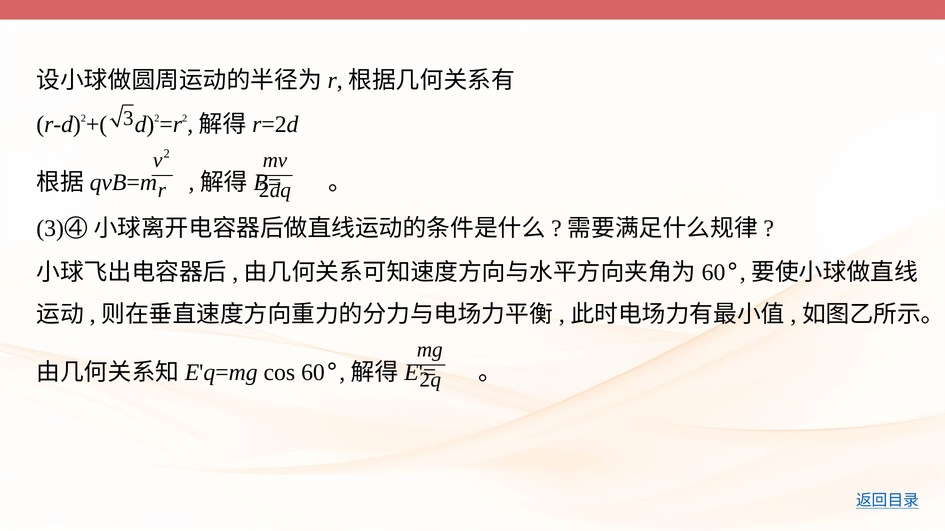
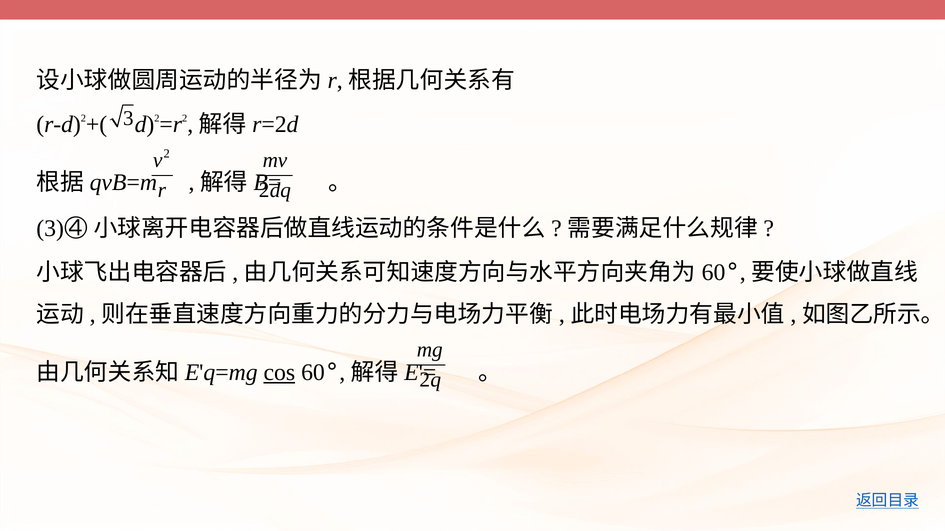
cos underline: none -> present (279, 373)
